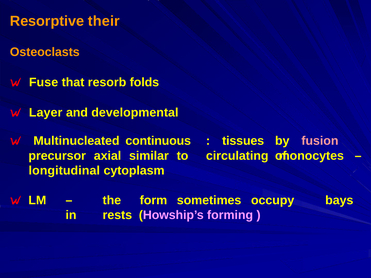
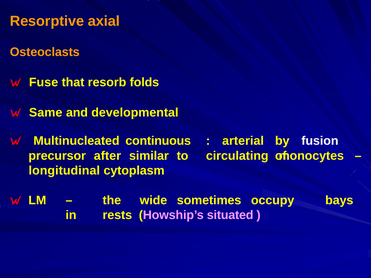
their: their -> axial (104, 21)
Layer: Layer -> Same (46, 113)
tissues: tissues -> arterial (243, 141)
fusion colour: pink -> white (320, 141)
axial: axial -> after (107, 156)
form: form -> wide (153, 200)
forming: forming -> situated (230, 215)
